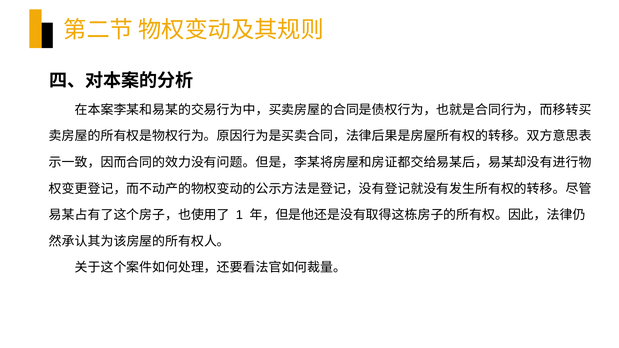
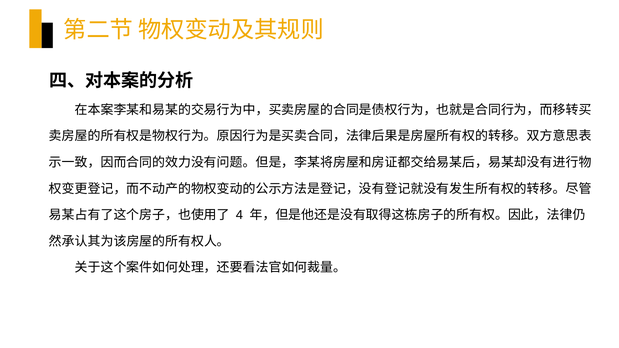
1: 1 -> 4 (239, 215)
